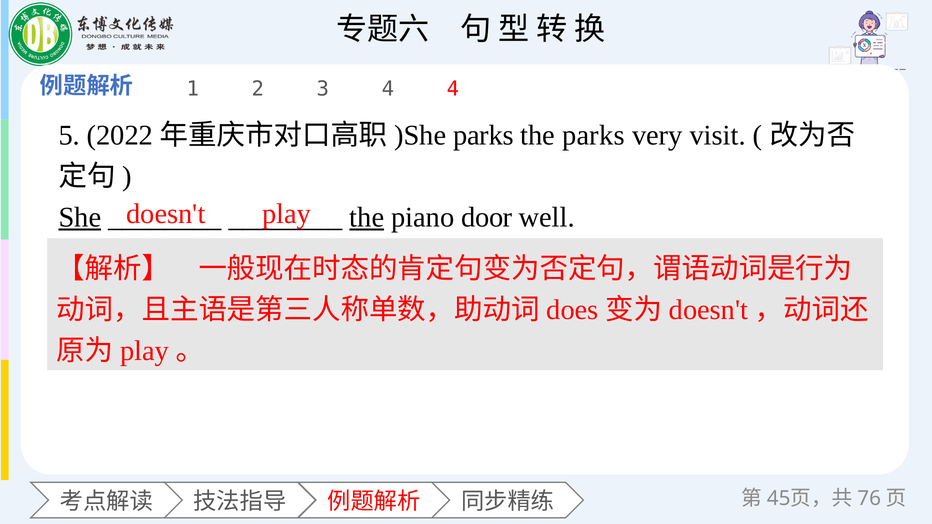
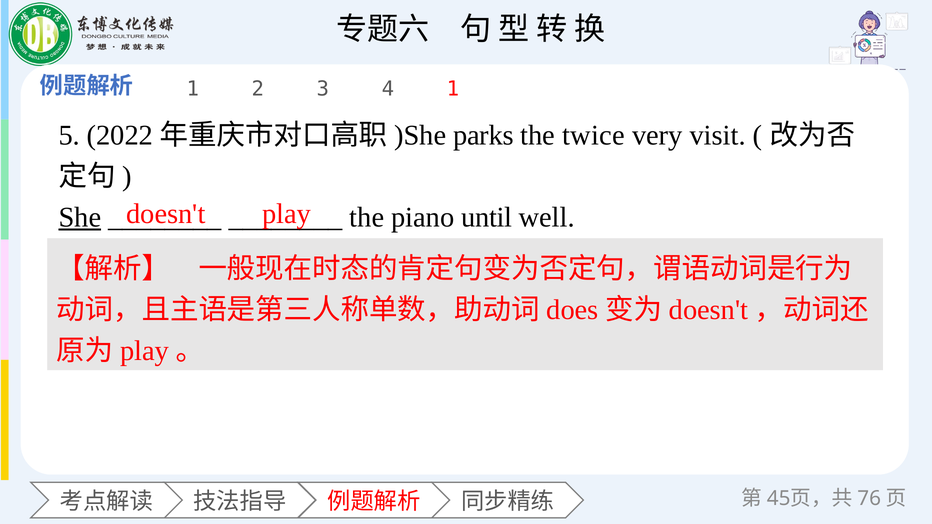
4 4: 4 -> 1 (453, 89)
the parks: parks -> twice (593, 135)
the underline: present -> none (367, 217)
door: door -> until (487, 217)
